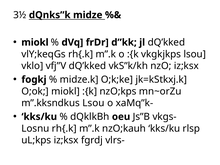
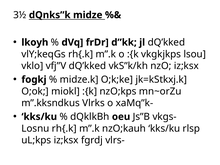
miokl: miokl -> lkoyh (35, 42)
m”.kksndkus Lsou: Lsou -> Vlrks (94, 103)
